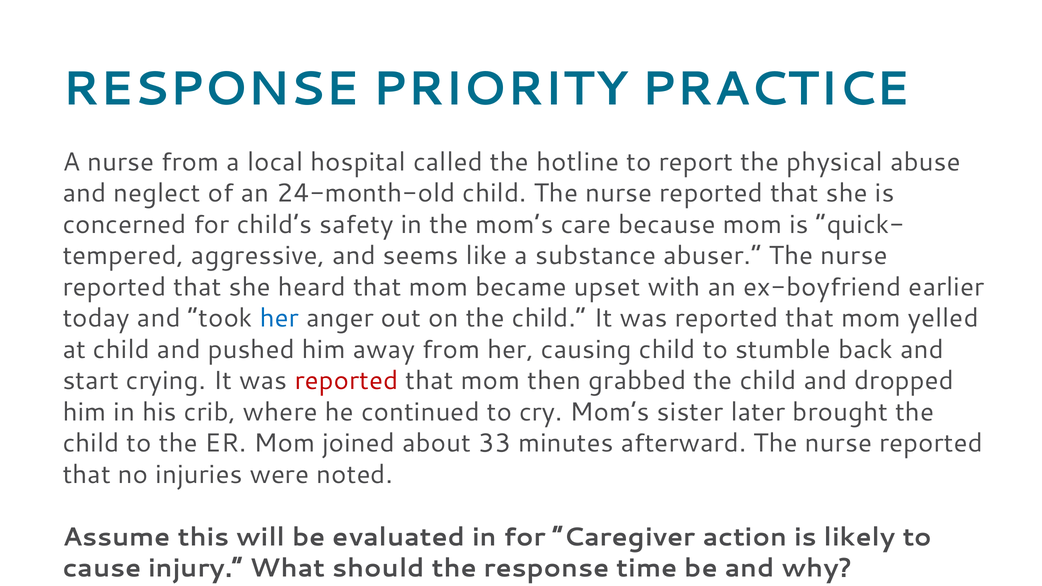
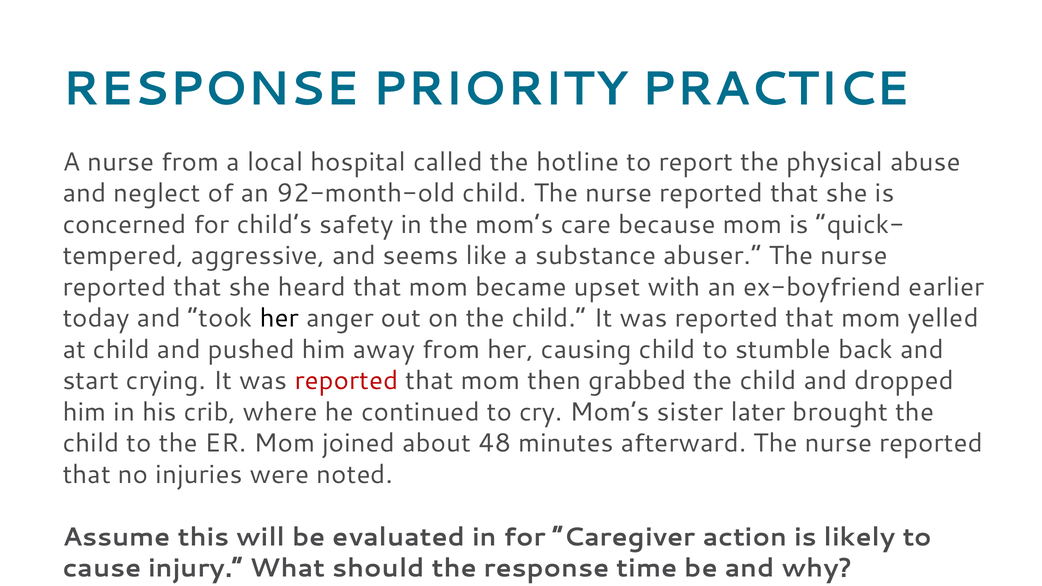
24-month-old: 24-month-old -> 92-month-old (366, 193)
her colour: blue -> black (279, 318)
33: 33 -> 48 (495, 443)
